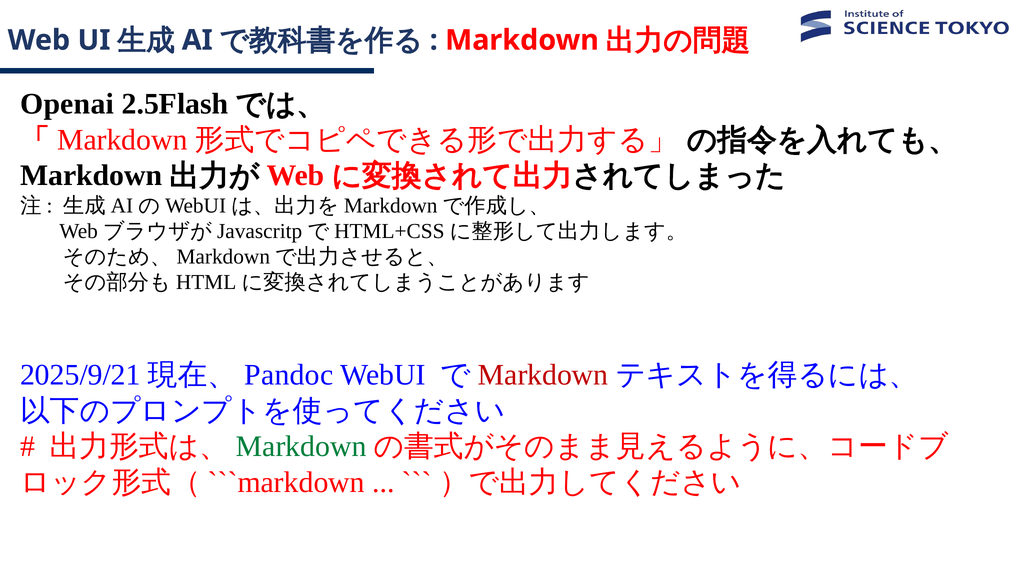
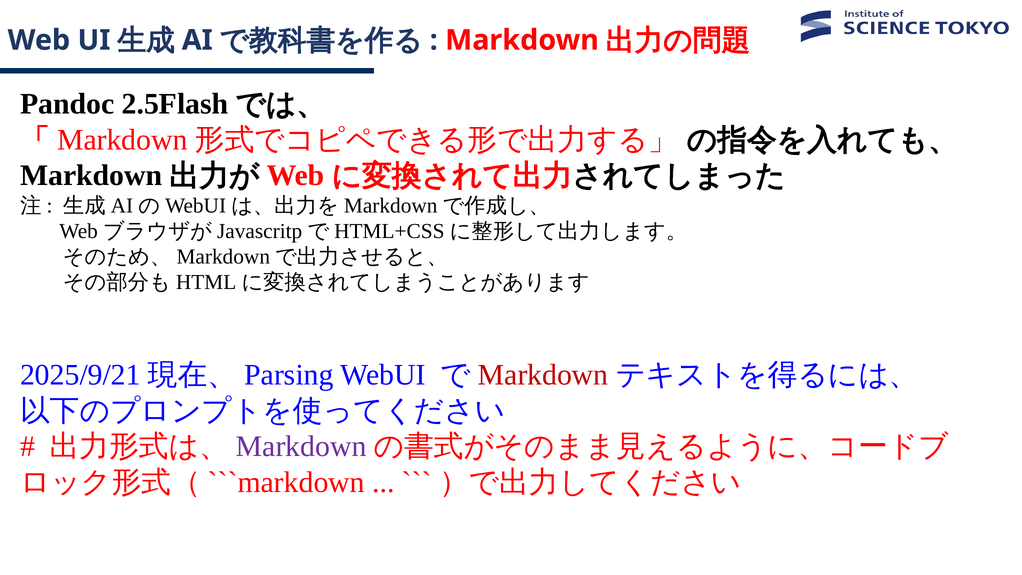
Openai: Openai -> Pandoc (67, 104)
Pandoc: Pandoc -> Parsing (289, 375)
Markdown colour: green -> purple (301, 447)
